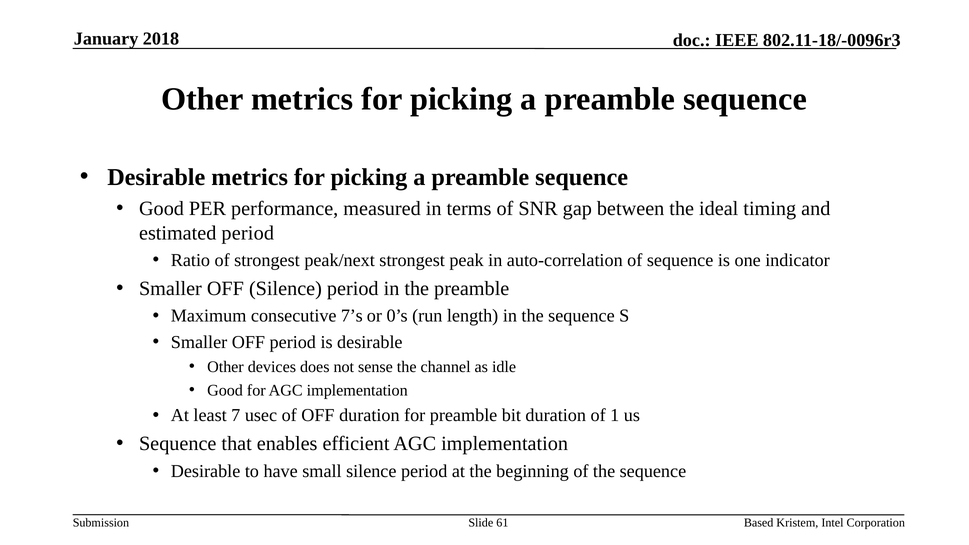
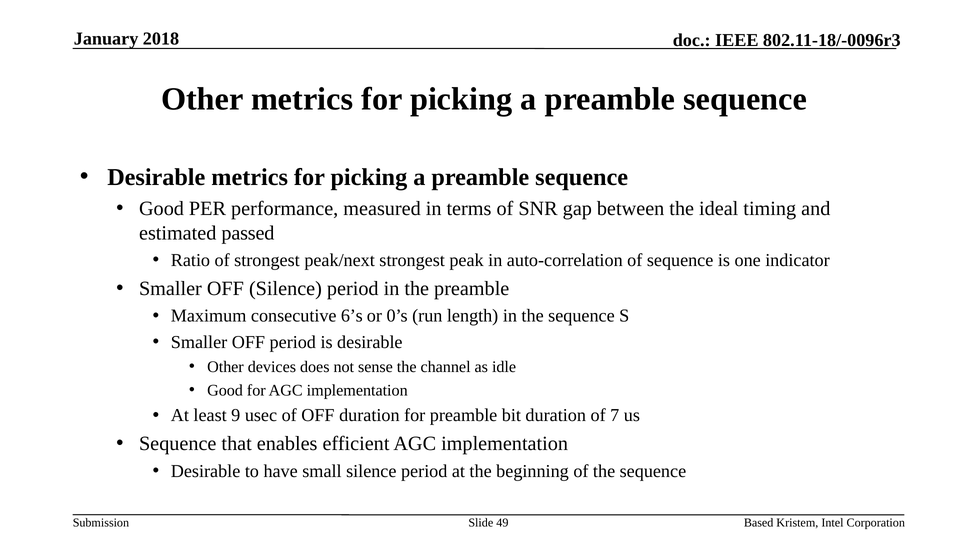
estimated period: period -> passed (248, 233)
7’s: 7’s -> 6’s (352, 316)
7: 7 -> 9 (236, 416)
1: 1 -> 7 (615, 416)
61: 61 -> 49 (502, 523)
